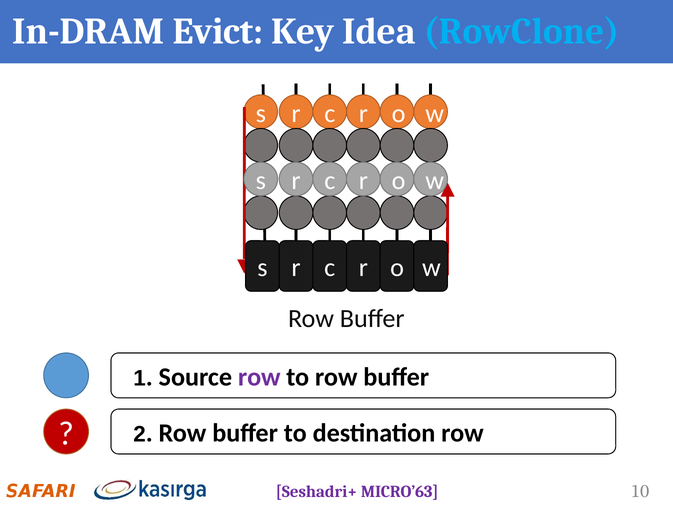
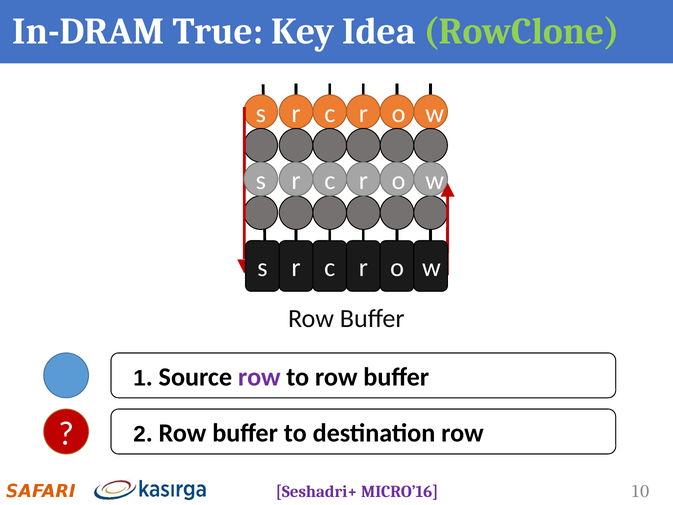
Evict: Evict -> True (218, 31)
RowClone colour: light blue -> light green (522, 31)
MICRO’63: MICRO’63 -> MICRO’16 (400, 491)
